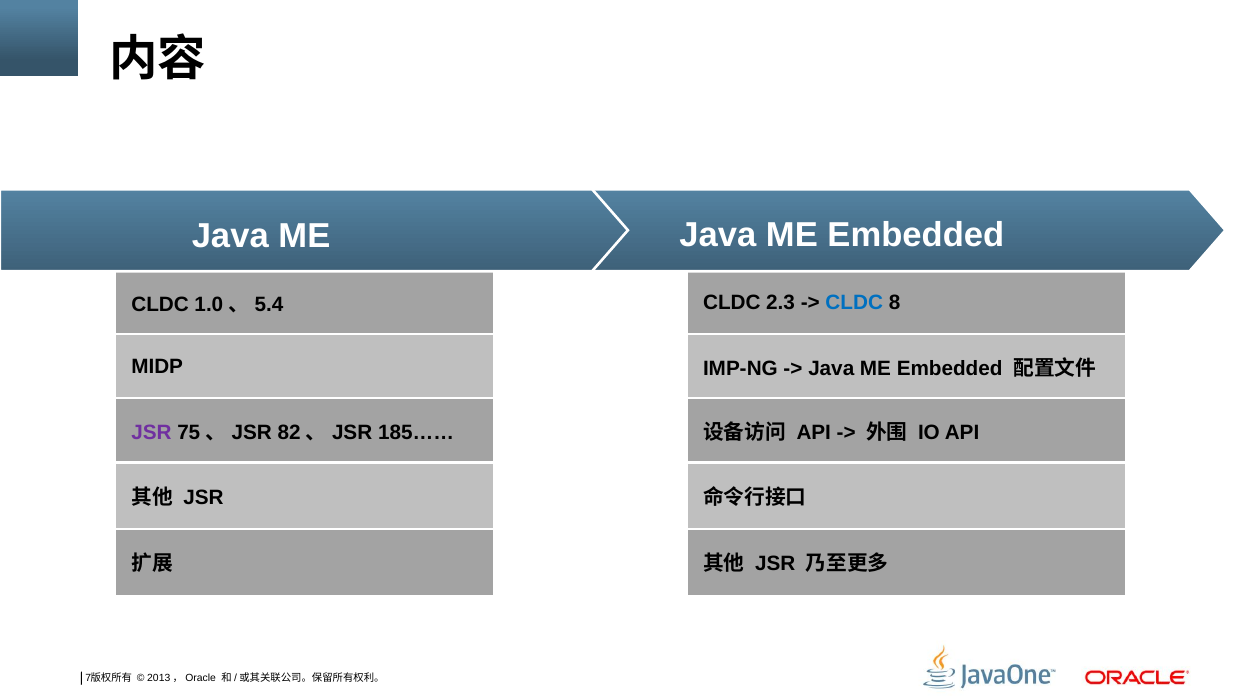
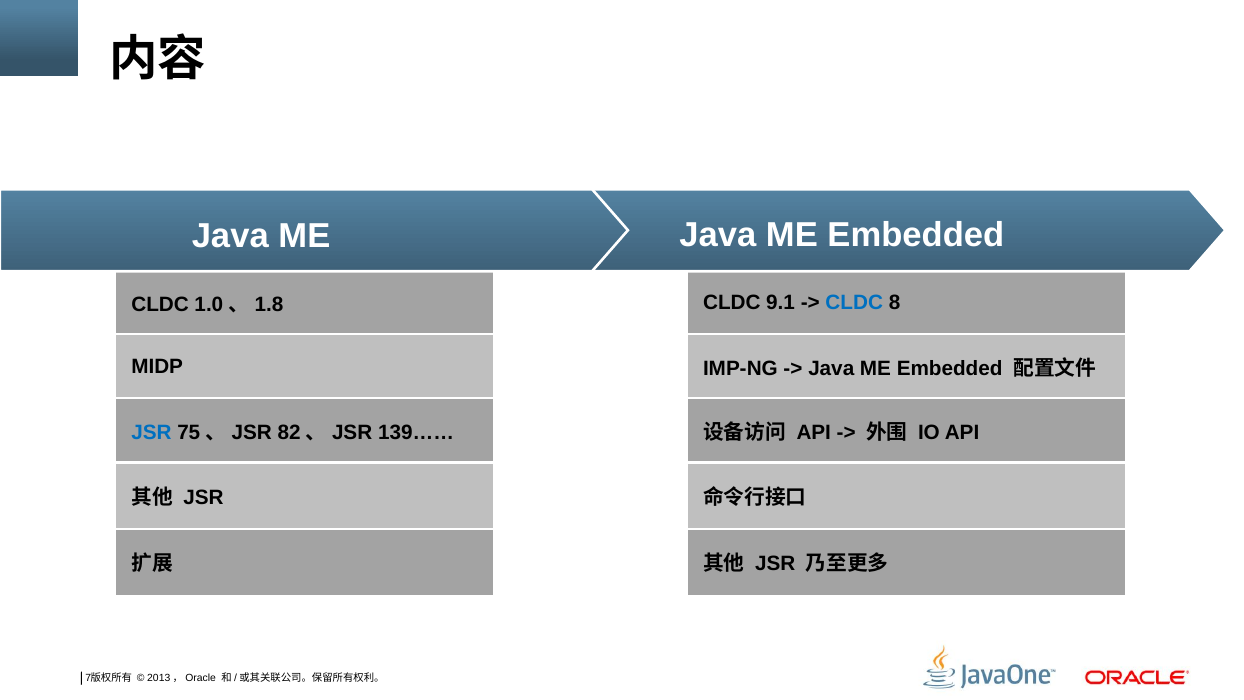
2.3: 2.3 -> 9.1 (781, 302)
5.4: 5.4 -> 1.8 (269, 304)
JSR colour: purple -> blue (151, 432)
185……: 185…… -> 139…… (416, 432)
